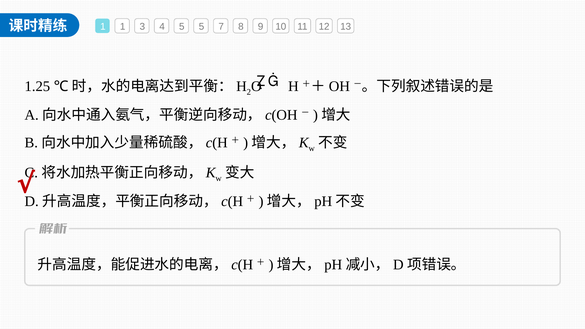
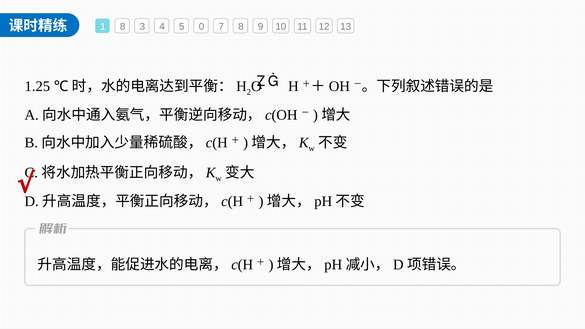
1 1: 1 -> 8 (123, 26)
5 5: 5 -> 0 (201, 26)
